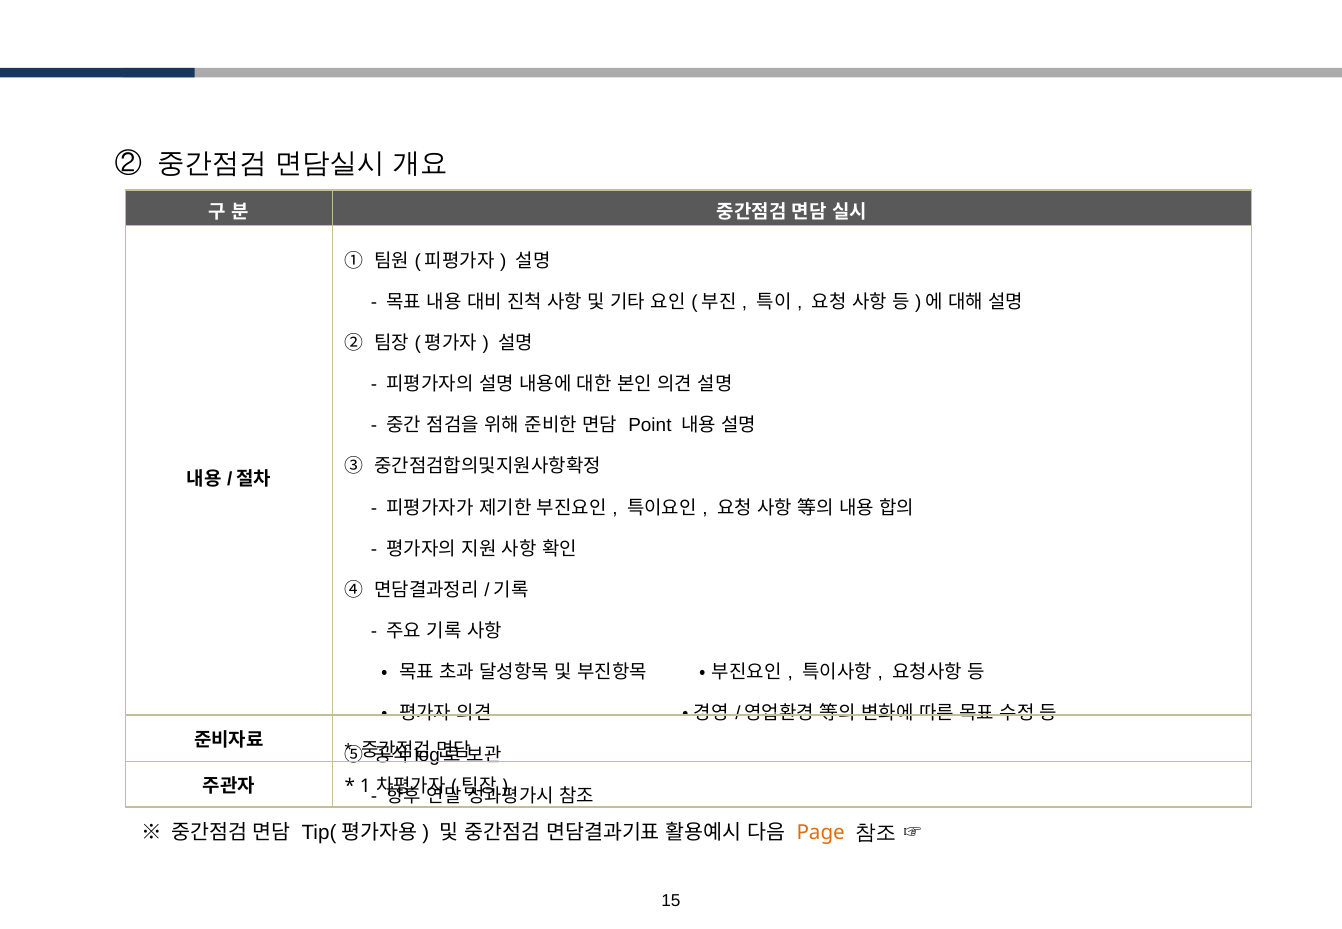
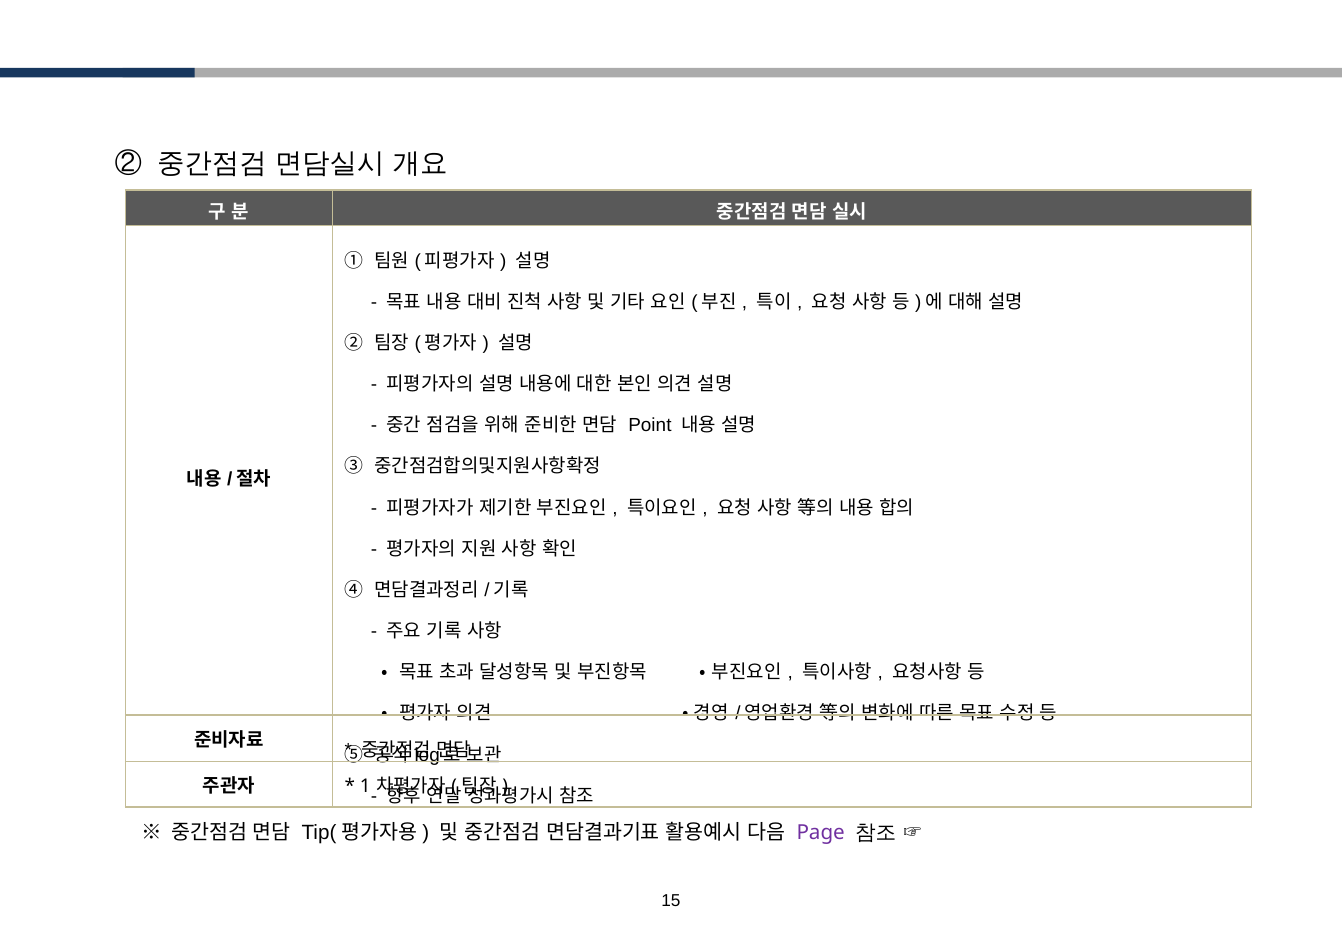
Page colour: orange -> purple (821, 833)
